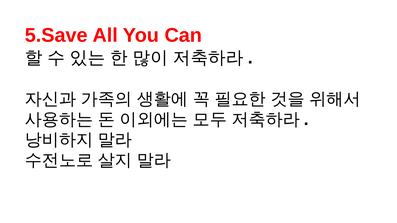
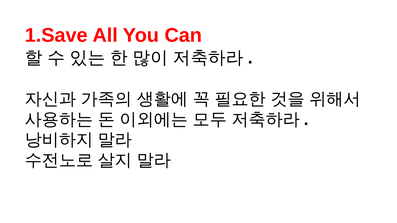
5.Save: 5.Save -> 1.Save (56, 35)
